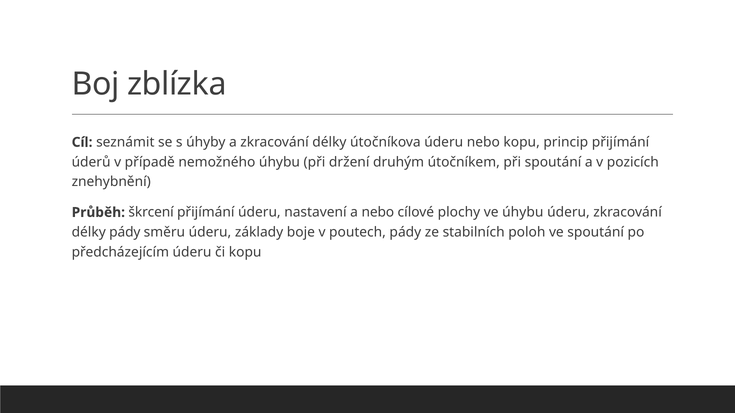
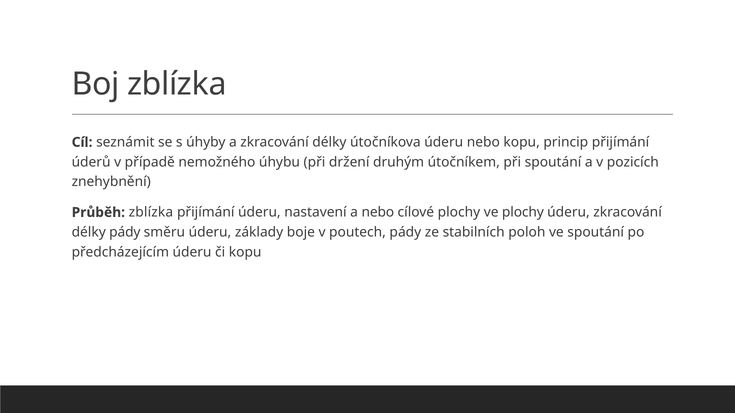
Průběh škrcení: škrcení -> zblízka (151, 213)
ve úhybu: úhybu -> plochy (523, 213)
